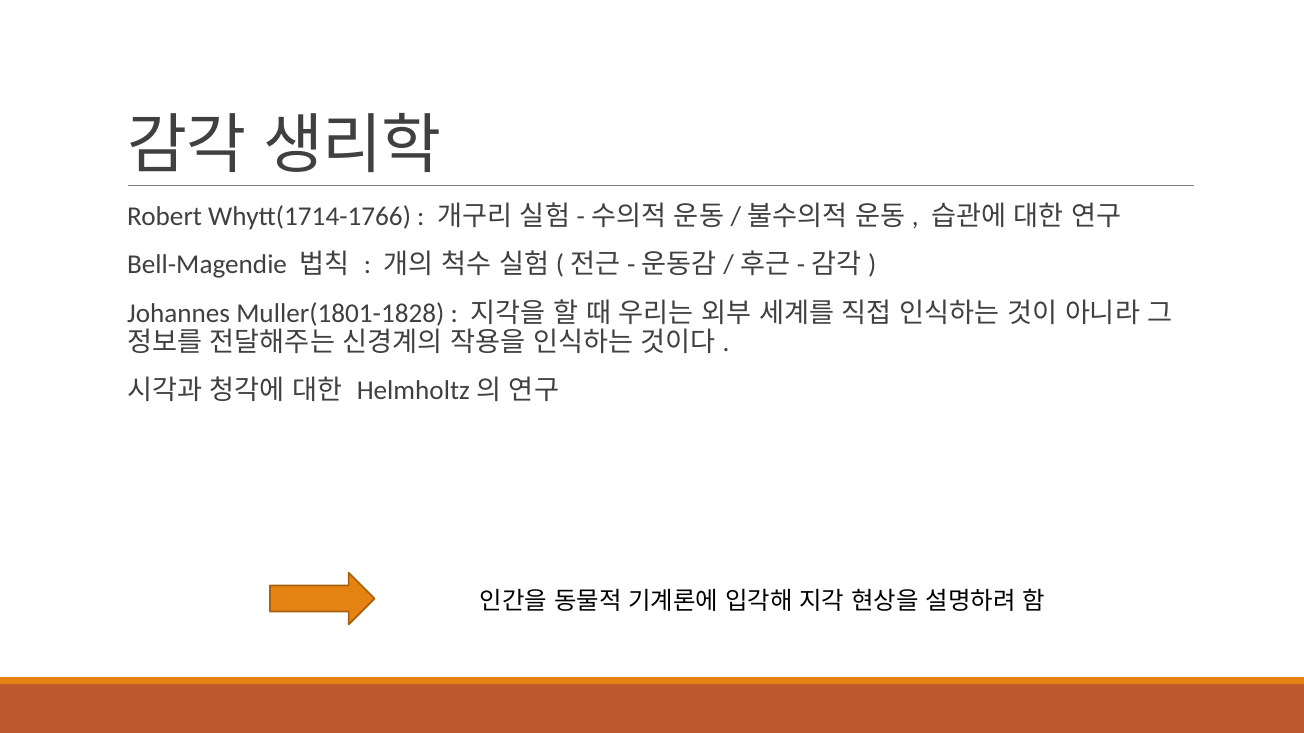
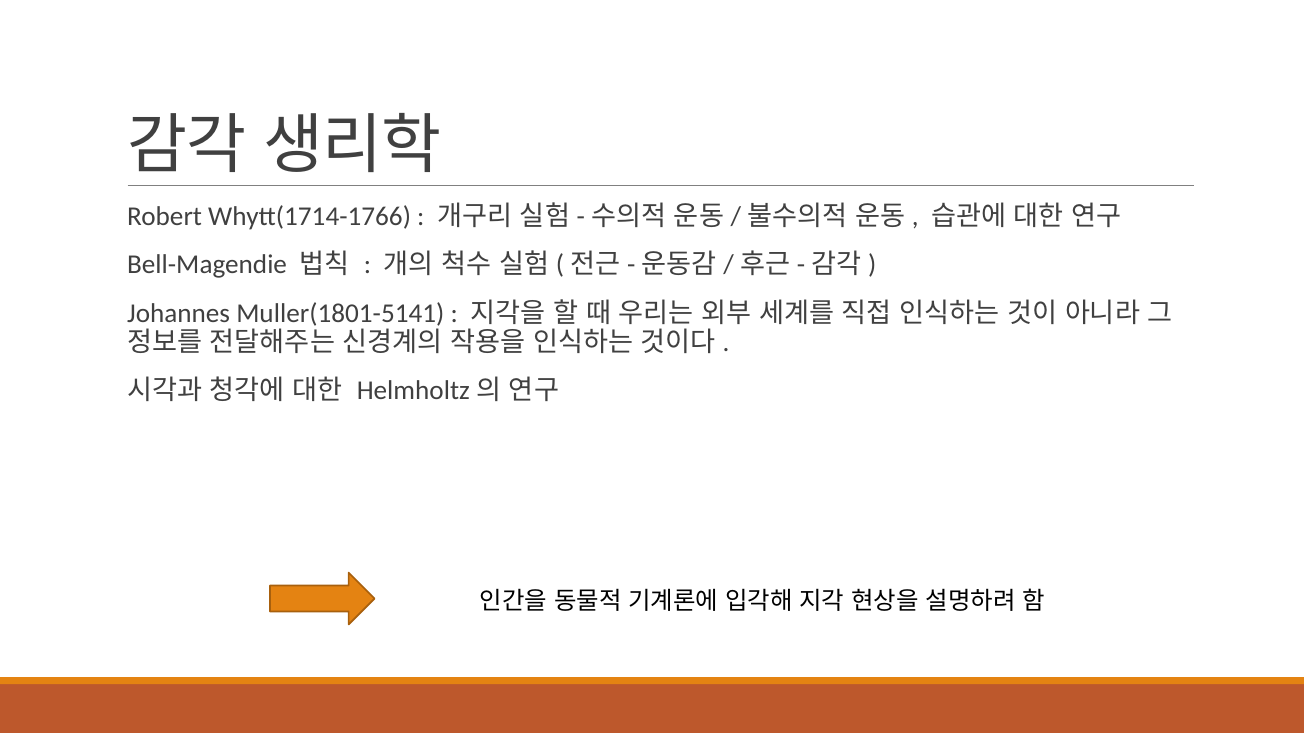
Muller(1801-1828: Muller(1801-1828 -> Muller(1801-5141 (340, 314)
